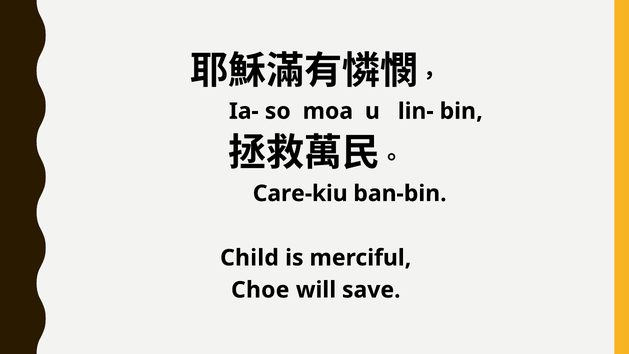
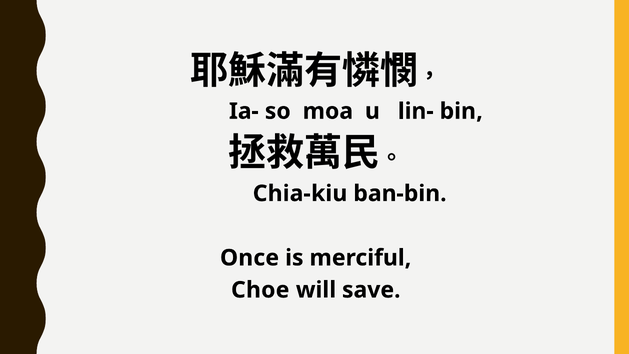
Care-kiu: Care-kiu -> Chia-kiu (300, 193)
Child: Child -> Once (250, 258)
